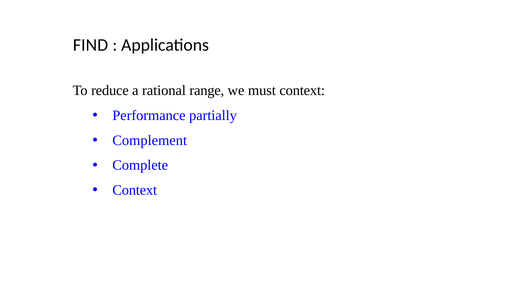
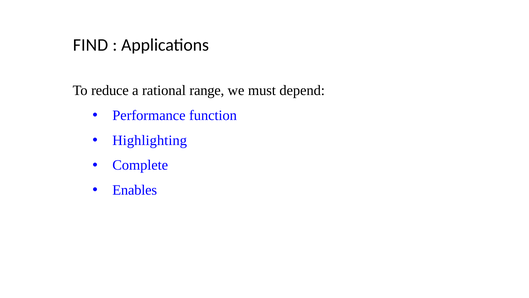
must context: context -> depend (302, 90)
partially: partially -> function (213, 115)
Complement: Complement -> Highlighting (150, 140)
Context: Context -> Enables (135, 190)
